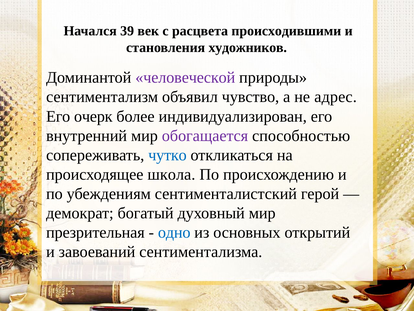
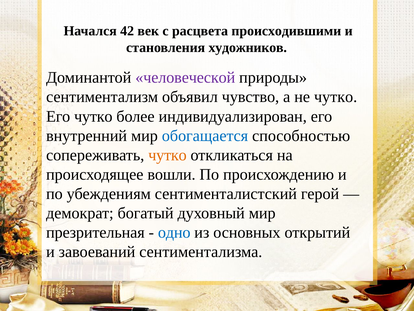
39: 39 -> 42 (127, 31)
не адрес: адрес -> чутко (336, 97)
Его очерк: очерк -> чутко (93, 116)
обогащается colour: purple -> blue (205, 135)
чутко colour: blue -> orange (167, 155)
школа: школа -> вошли (172, 174)
